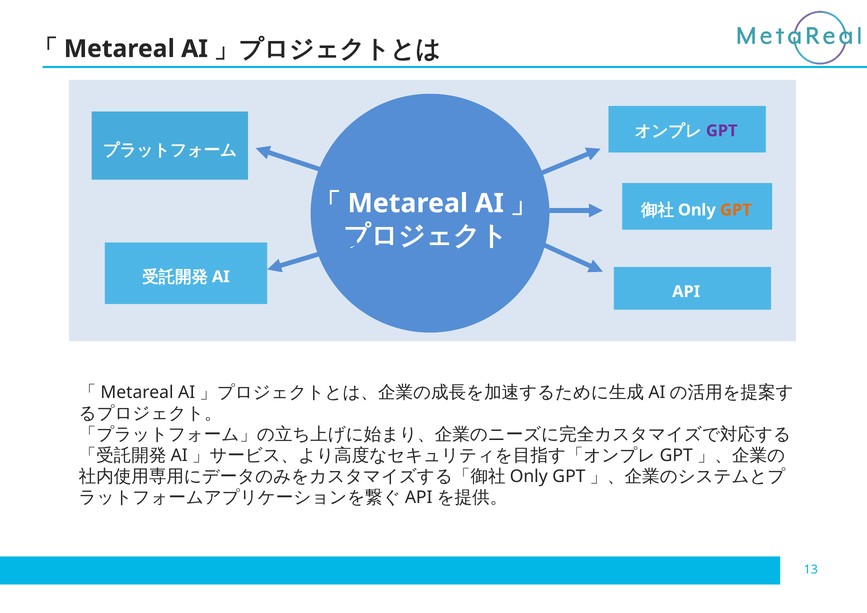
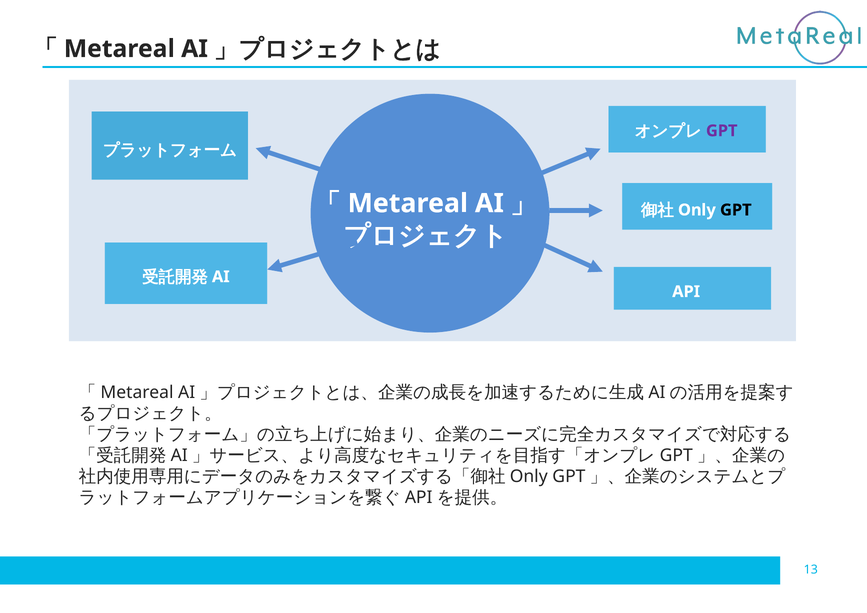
GPT colour: orange -> black (736, 210)
